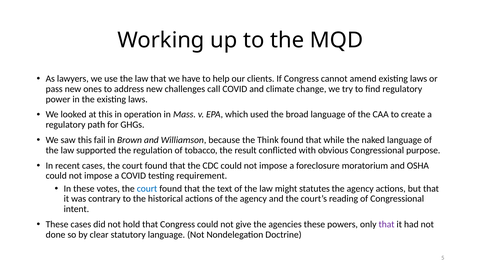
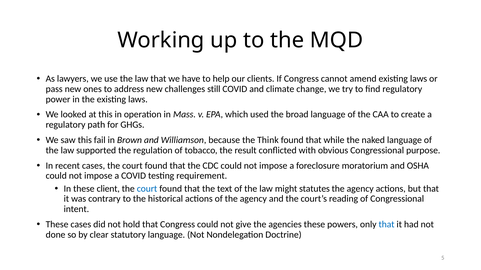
call: call -> still (214, 89)
votes: votes -> client (108, 189)
that colour: purple -> blue (387, 225)
